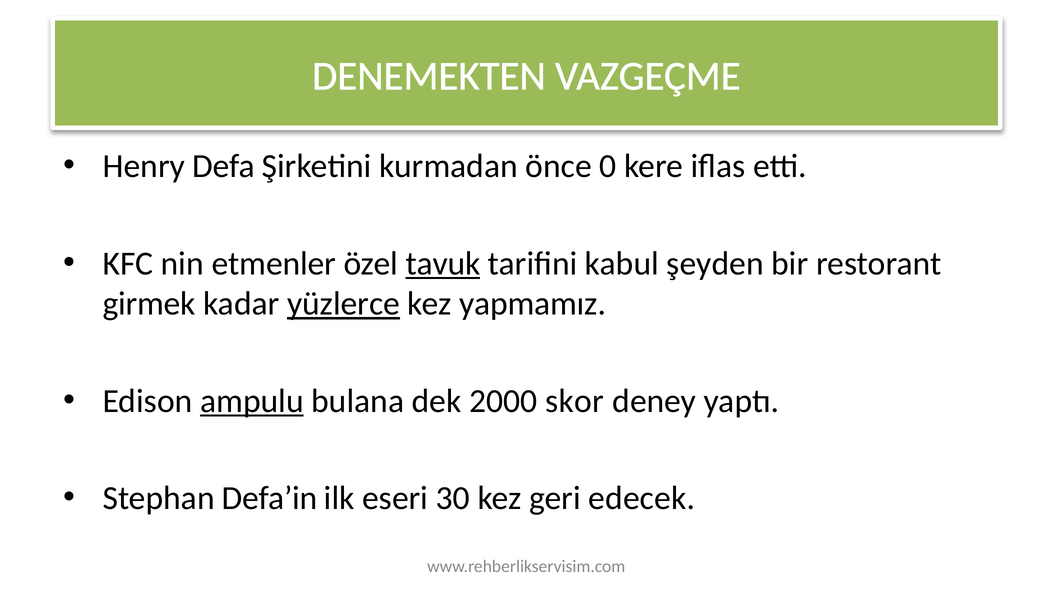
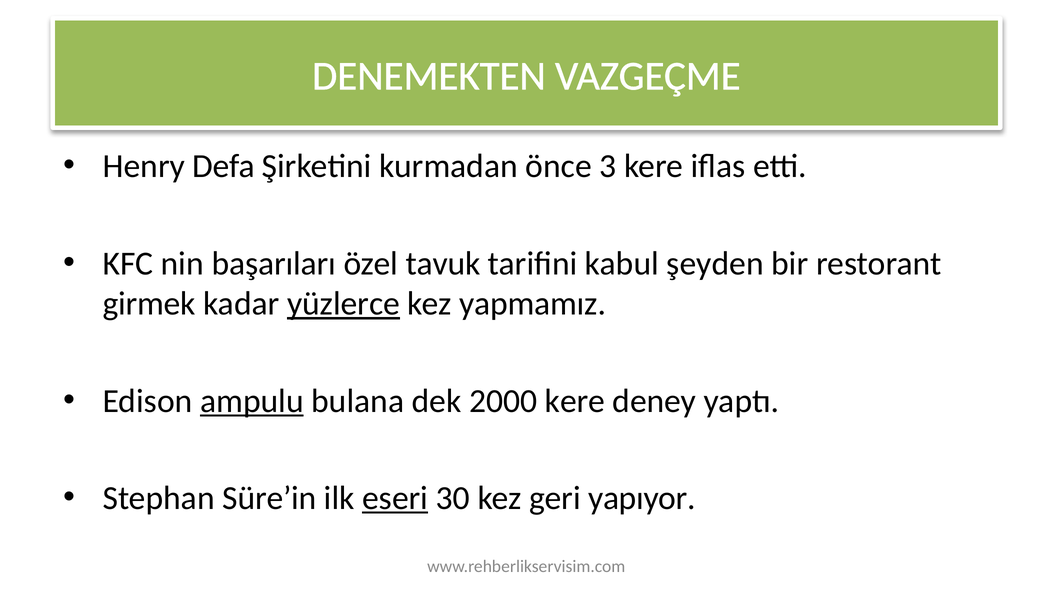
0: 0 -> 3 (608, 166)
etmenler: etmenler -> başarıları (274, 263)
tavuk underline: present -> none (443, 263)
2000 skor: skor -> kere (575, 401)
Defa’in: Defa’in -> Süre’in (269, 498)
eseri underline: none -> present (395, 498)
edecek: edecek -> yapıyor (642, 498)
